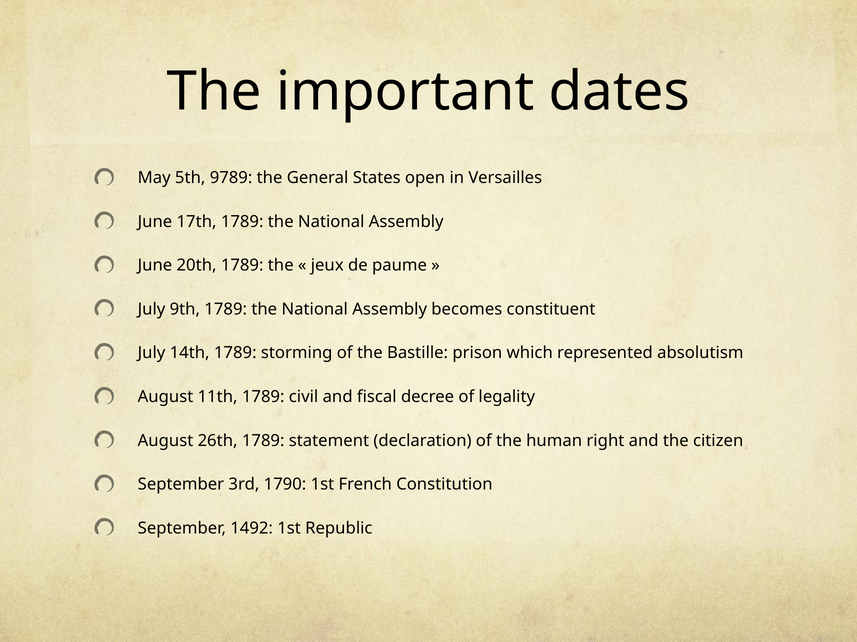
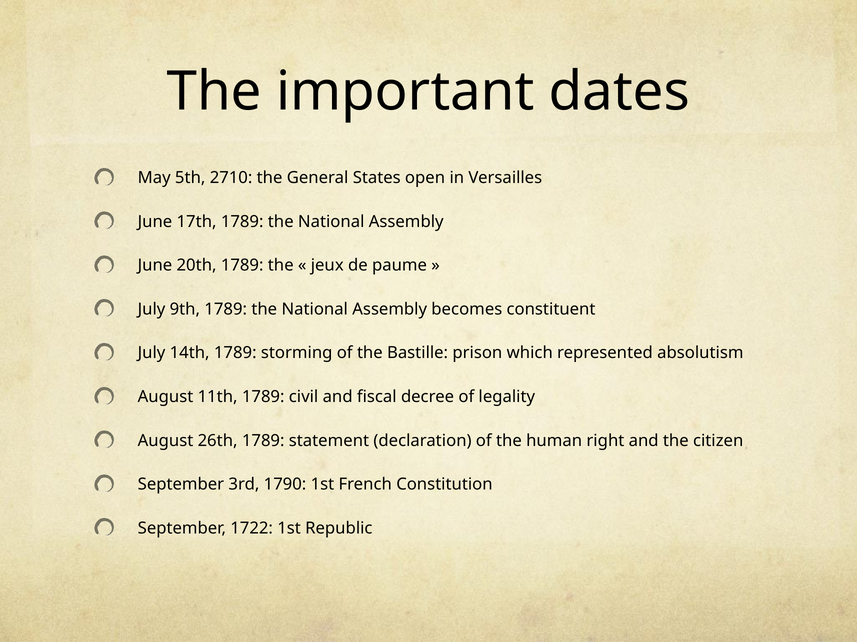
9789: 9789 -> 2710 (231, 178)
1492: 1492 -> 1722 (252, 529)
